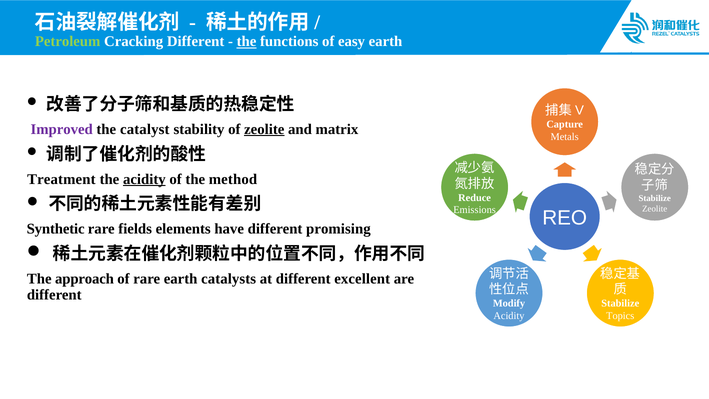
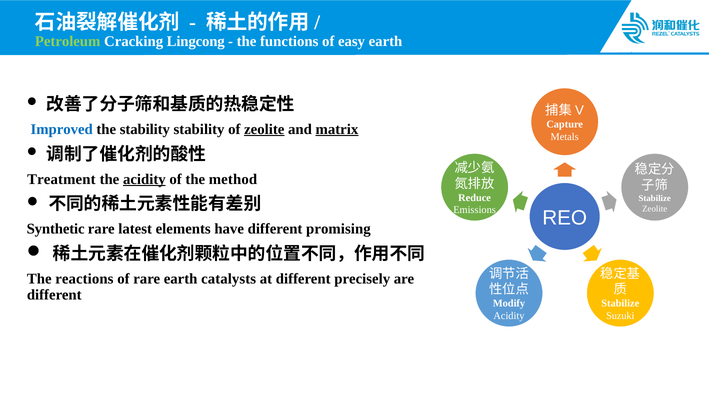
Cracking Different: Different -> Lingcong (196, 42)
the underline: present -> none (247, 42)
Improved colour: purple -> blue (62, 129)
the catalyst: catalyst -> stability (145, 129)
matrix underline: none -> present (337, 129)
fields: fields -> latest (135, 229)
approach: approach -> reactions (84, 279)
excellent: excellent -> precisely (362, 279)
Topics: Topics -> Suzuki (620, 316)
